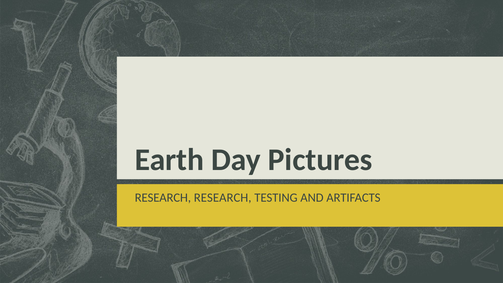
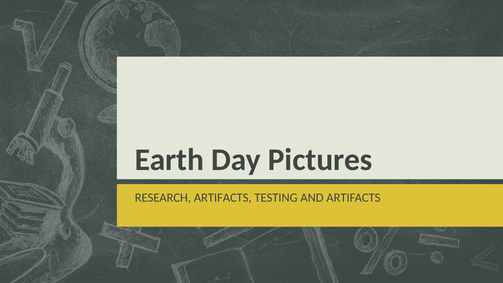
RESEARCH RESEARCH: RESEARCH -> ARTIFACTS (223, 198)
